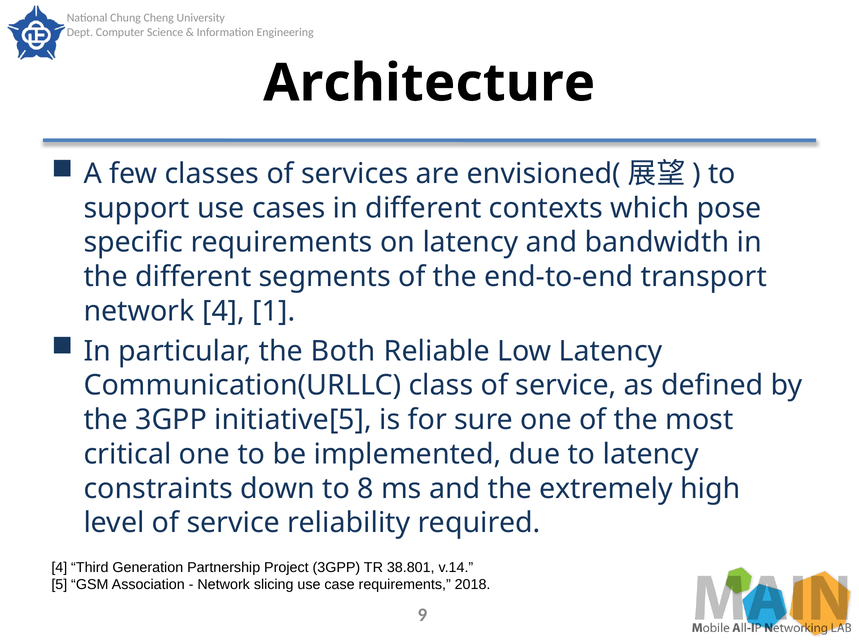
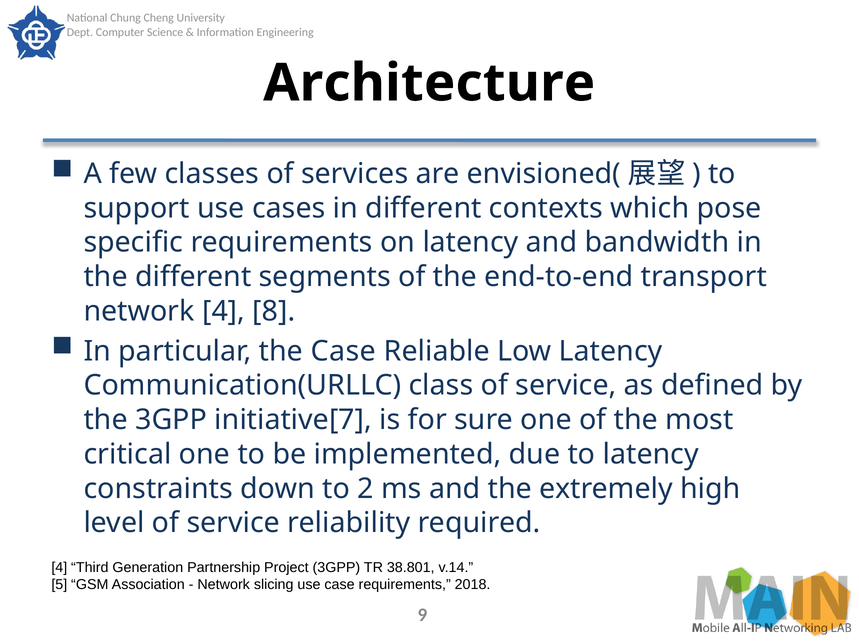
1: 1 -> 8 (274, 311)
the Both: Both -> Case (343, 351)
initiative[5: initiative[5 -> initiative[7 (293, 420)
8: 8 -> 2 (365, 489)
